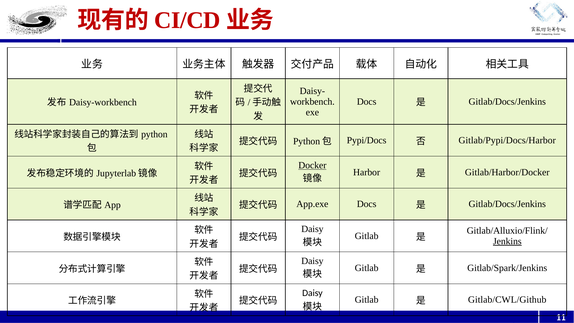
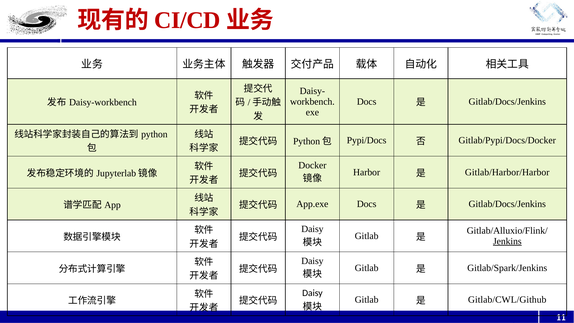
Gitlab/Pypi/Docs/Harbor: Gitlab/Pypi/Docs/Harbor -> Gitlab/Pypi/Docs/Docker (507, 140)
Docker underline: present -> none (312, 165)
Gitlab/Harbor/Docker: Gitlab/Harbor/Docker -> Gitlab/Harbor/Harbor (507, 172)
